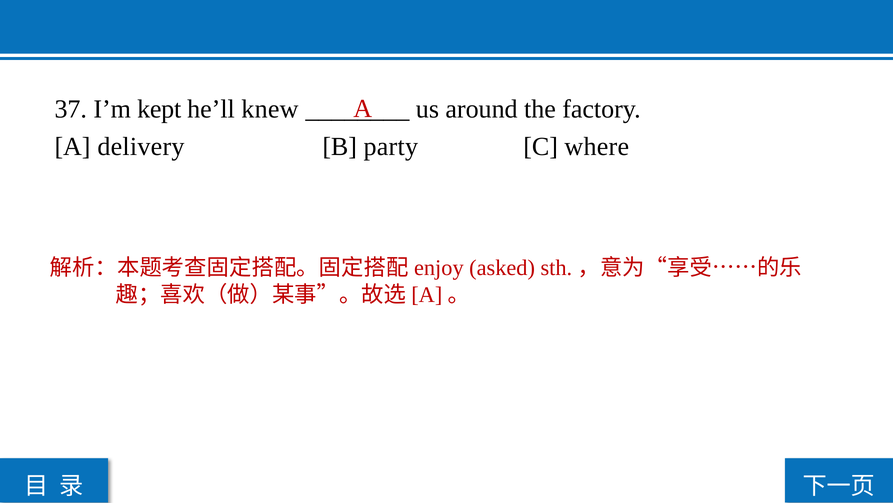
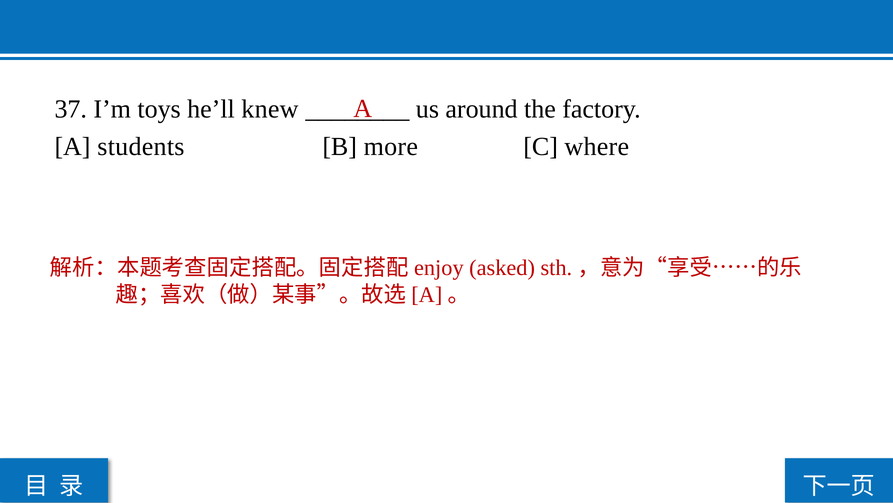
kept: kept -> toys (159, 109)
delivery: delivery -> students (141, 146)
party: party -> more (391, 146)
